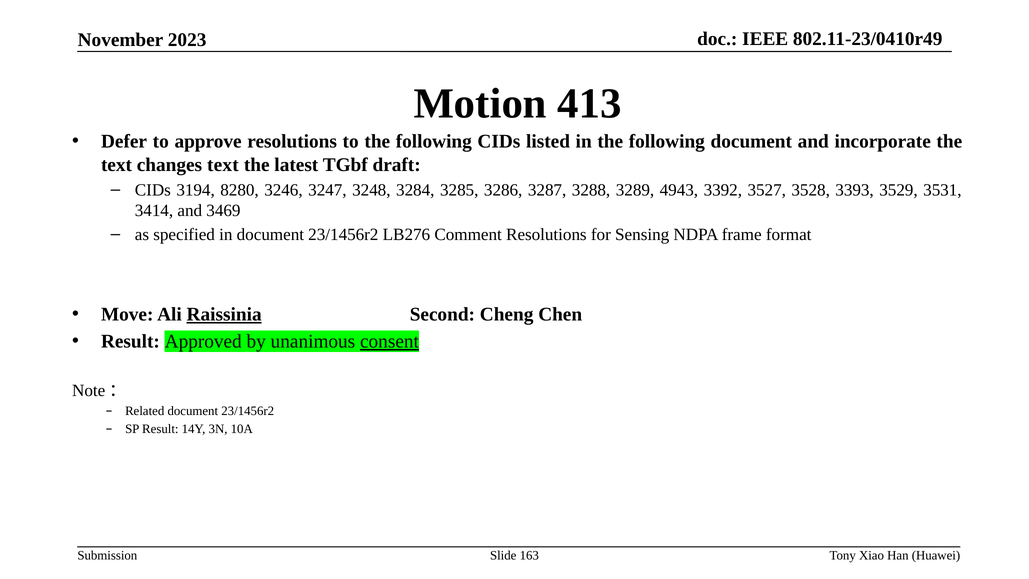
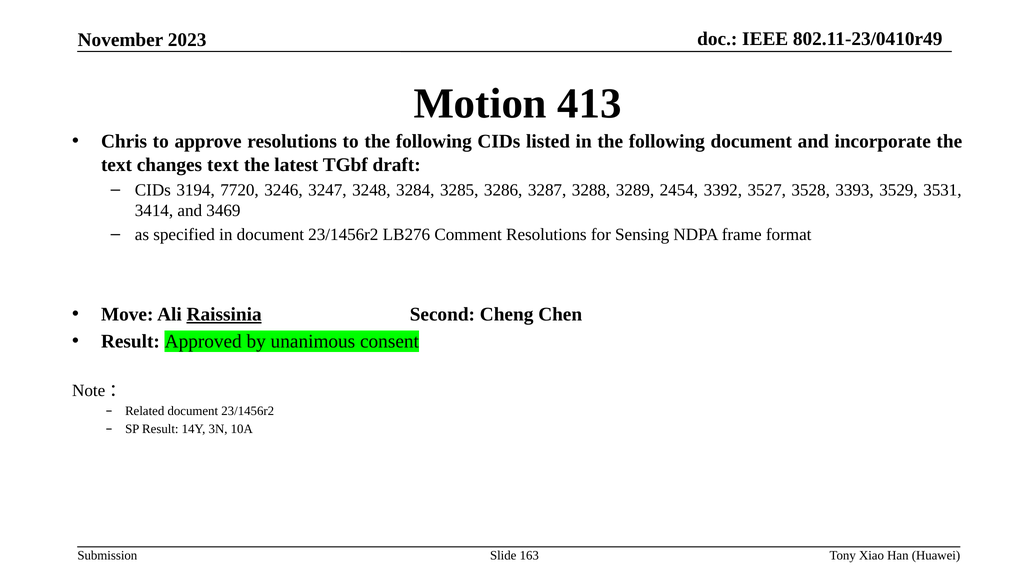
Defer: Defer -> Chris (124, 142)
8280: 8280 -> 7720 (240, 190)
4943: 4943 -> 2454 (679, 190)
consent underline: present -> none (389, 341)
